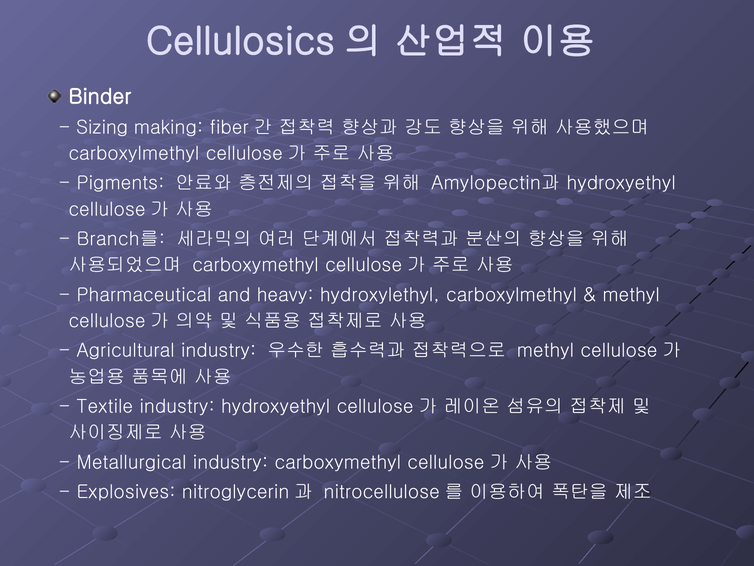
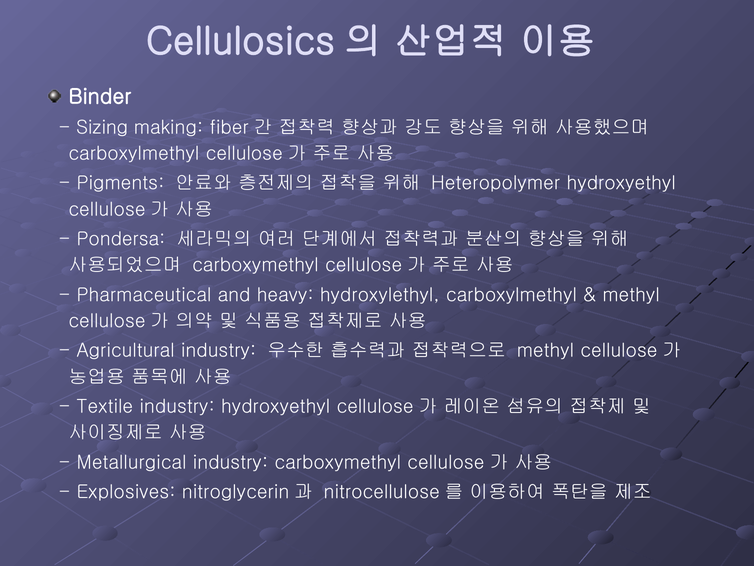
Amylopectin과: Amylopectin과 -> Heteropolymer (496, 183)
Branch를: Branch를 -> Pondersa (121, 239)
